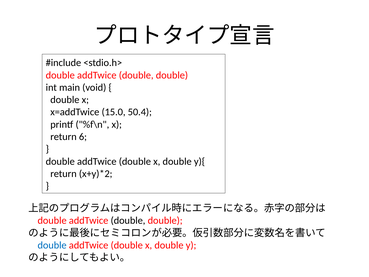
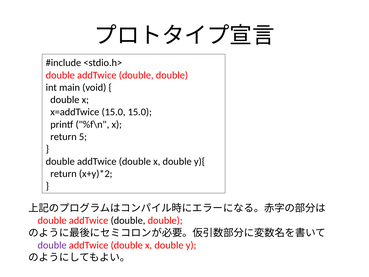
15.0 50.4: 50.4 -> 15.0 (140, 112)
6: 6 -> 5 (83, 137)
double colour: blue -> purple (52, 245)
